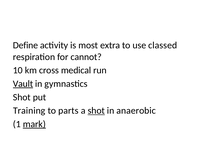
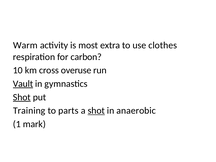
Define: Define -> Warm (25, 45)
classed: classed -> clothes (163, 45)
cannot: cannot -> carbon (86, 57)
medical: medical -> overuse (76, 70)
Shot underline: none -> present (22, 97)
mark underline: present -> none (34, 124)
